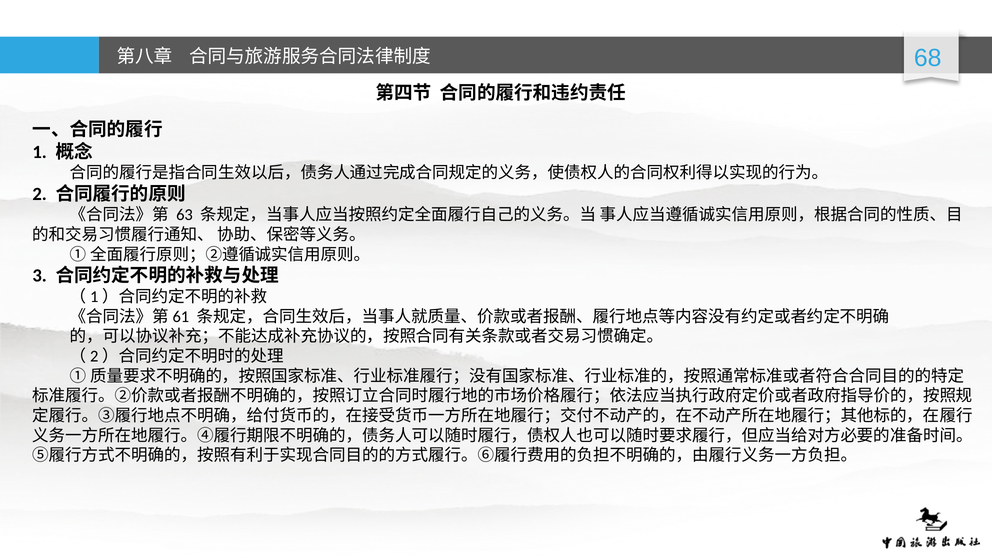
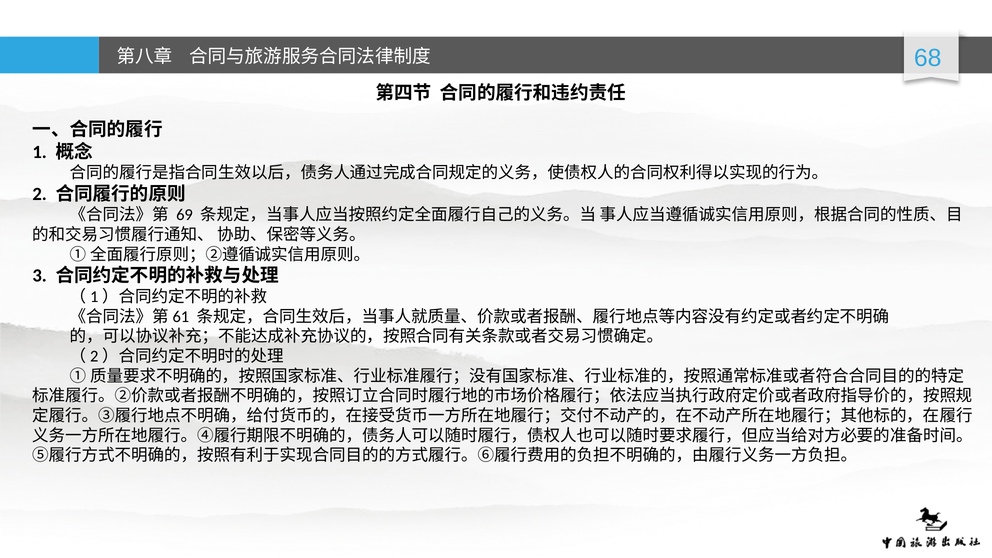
63: 63 -> 69 (185, 215)
